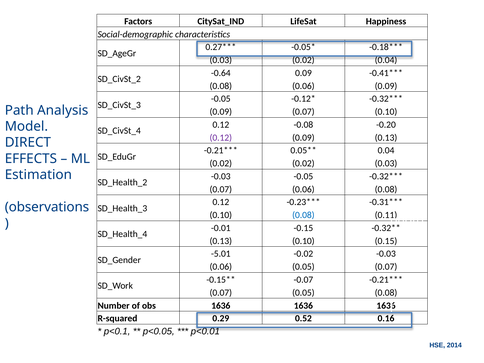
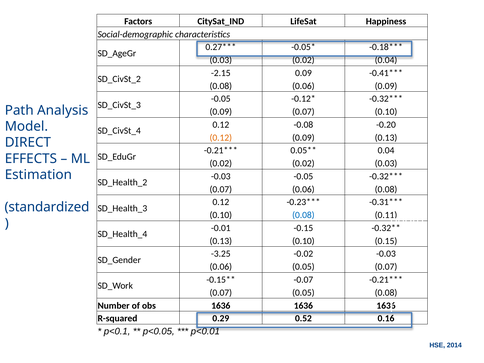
-0.64: -0.64 -> -2.15 (221, 73)
0.12 colour: purple -> orange (221, 138)
observations: observations -> standardized (47, 207)
-5.01: -5.01 -> -3.25 (221, 254)
